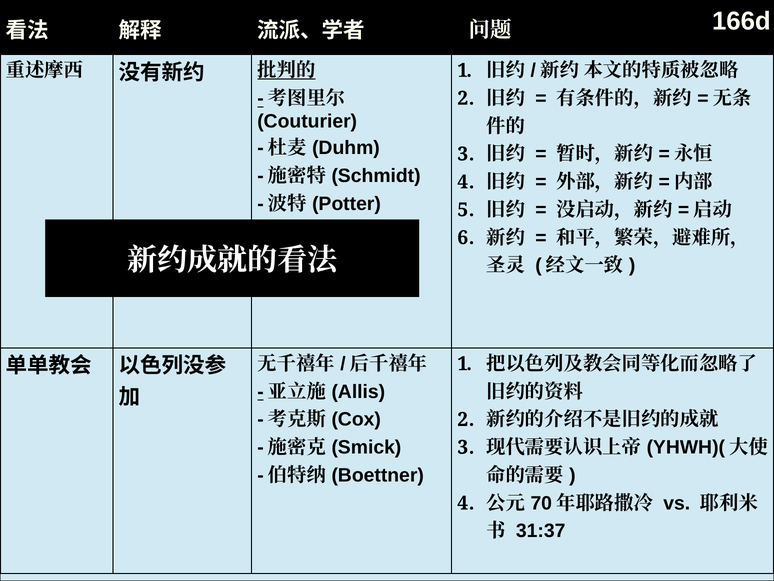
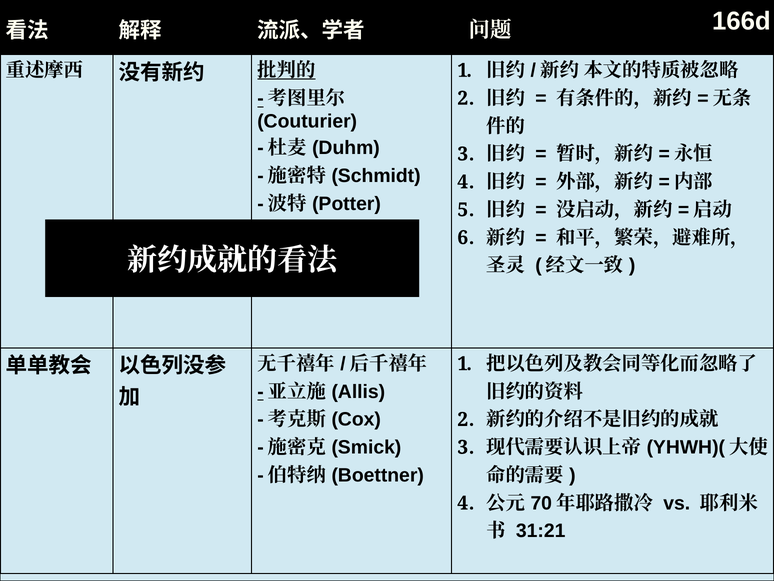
31:37: 31:37 -> 31:21 (541, 531)
